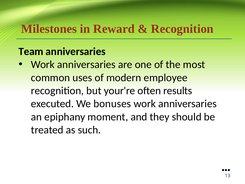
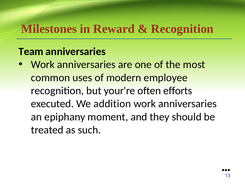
results: results -> efforts (178, 91)
bonuses: bonuses -> addition (112, 104)
